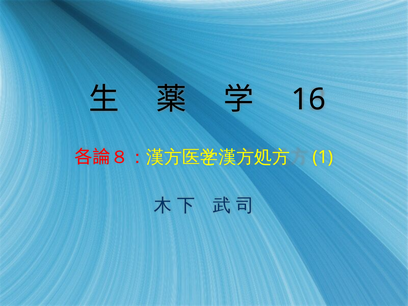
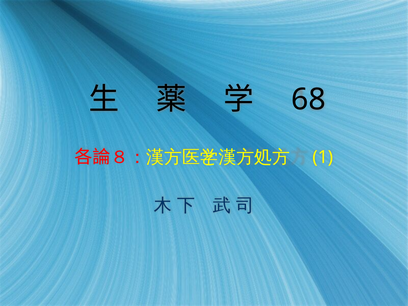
16: 16 -> 68 (309, 100)
